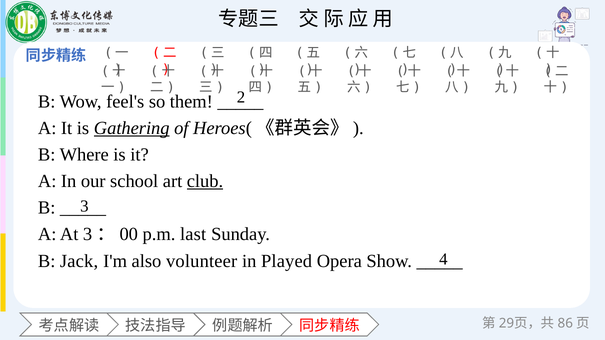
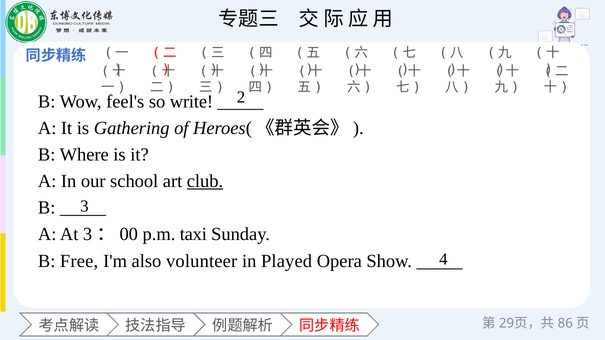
them: them -> write (191, 102)
Gathering underline: present -> none (132, 128)
last: last -> taxi (193, 235)
Jack: Jack -> Free (79, 261)
